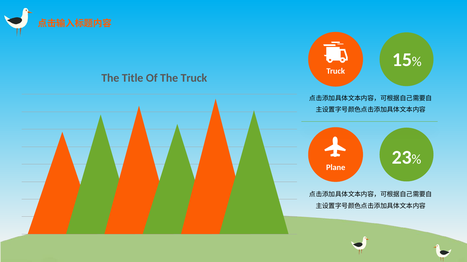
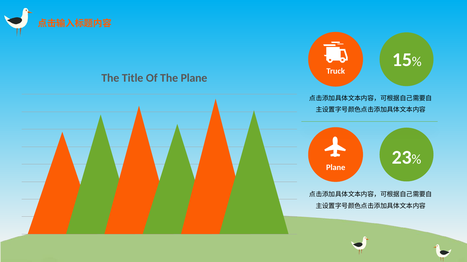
The Truck: Truck -> Plane (194, 78)
